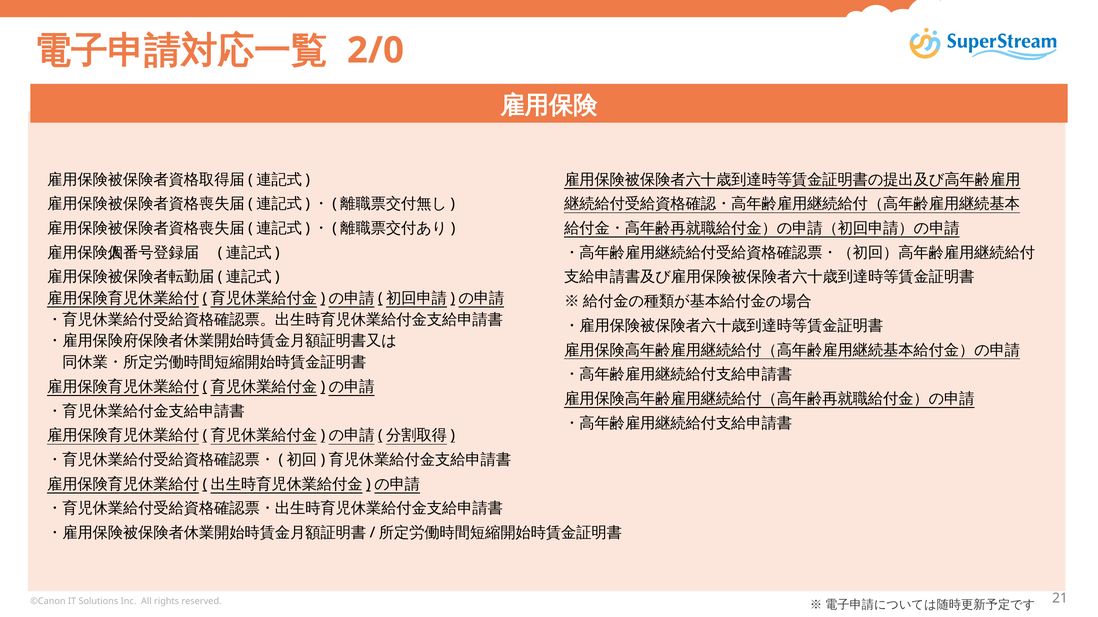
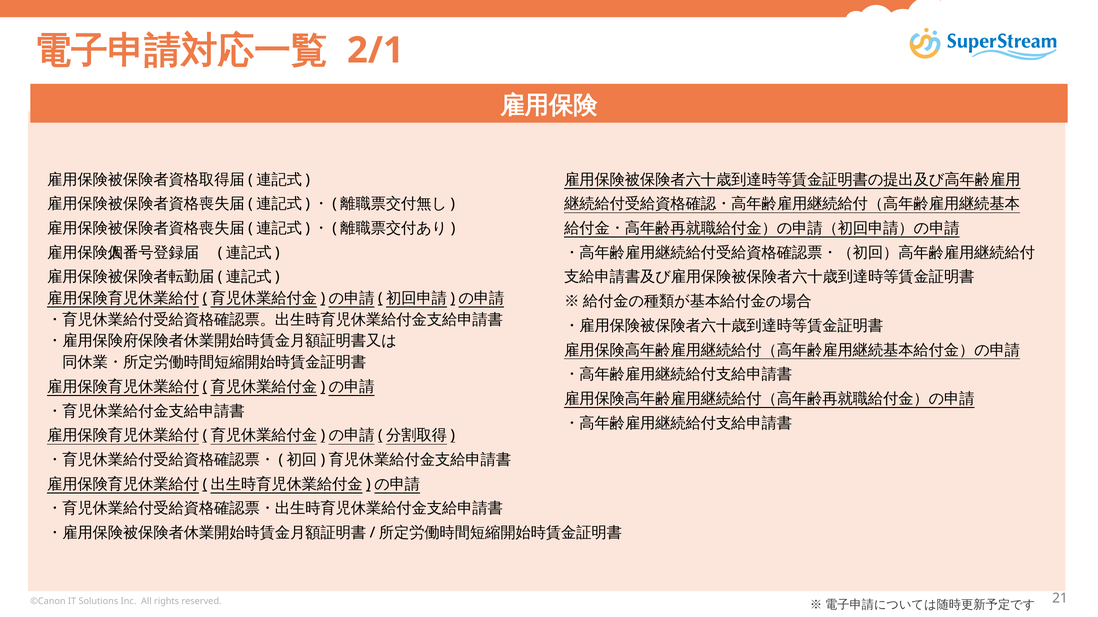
2/0: 2/0 -> 2/1 (375, 50)
